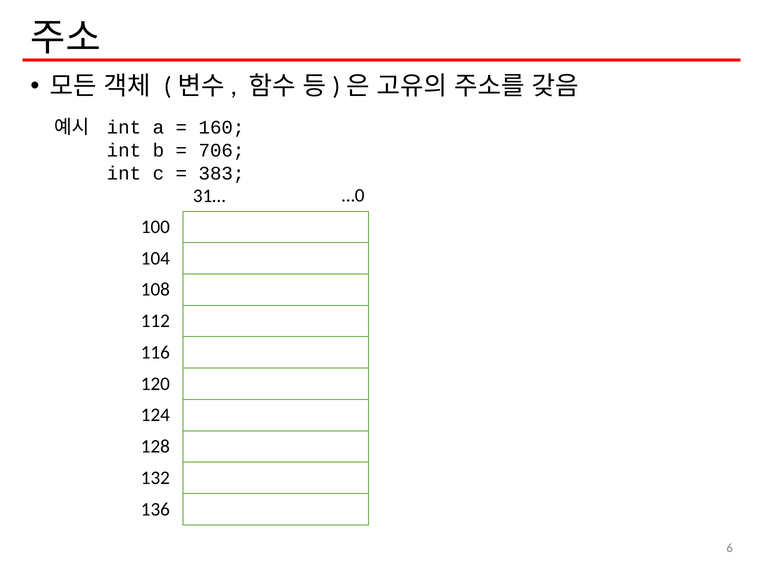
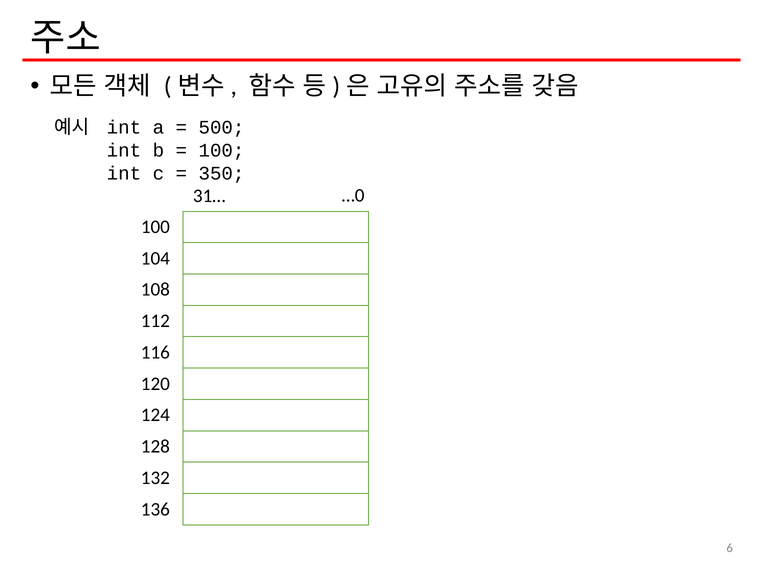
160: 160 -> 500 (221, 127)
706: 706 -> 100 (221, 150)
383: 383 -> 350 (221, 173)
